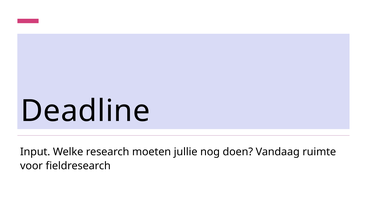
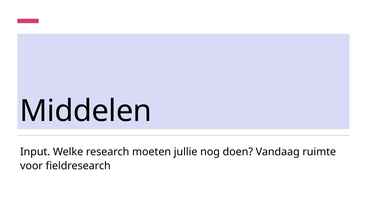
Deadline: Deadline -> Middelen (86, 111)
